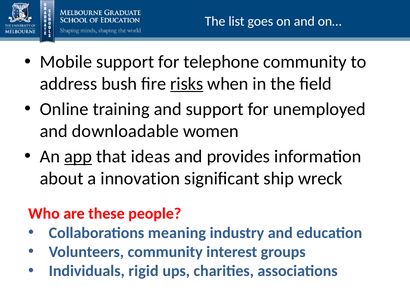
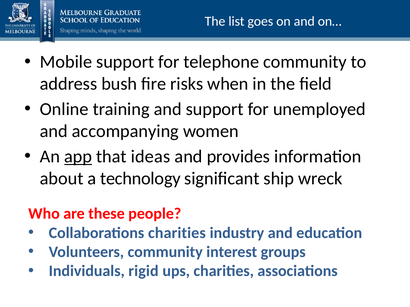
risks underline: present -> none (187, 84)
downloadable: downloadable -> accompanying (125, 131)
innovation: innovation -> technology (140, 179)
Collaborations meaning: meaning -> charities (177, 233)
